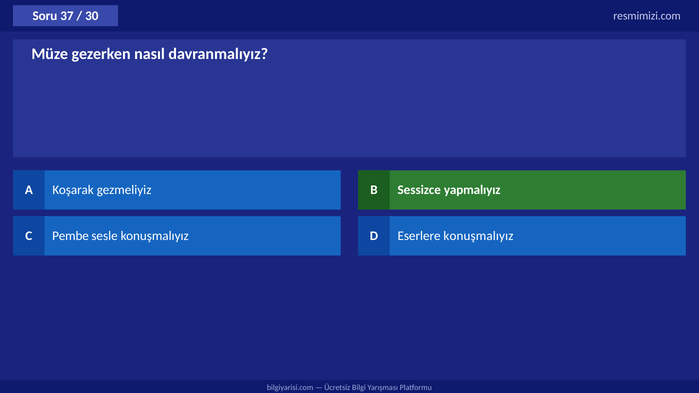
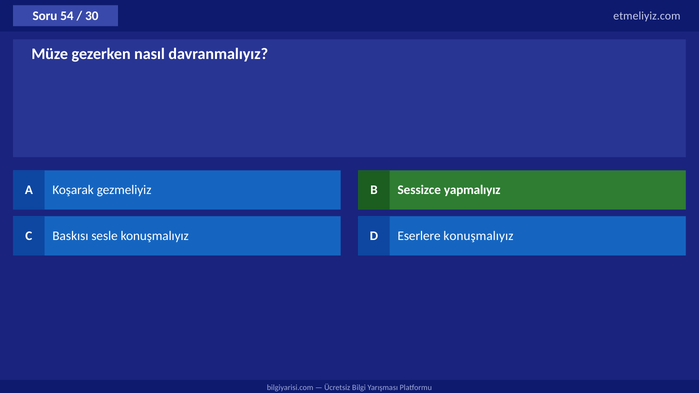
37: 37 -> 54 (67, 16)
resmimizi.com: resmimizi.com -> etmeliyiz.com (647, 16)
Pembe: Pembe -> Baskısı (70, 236)
